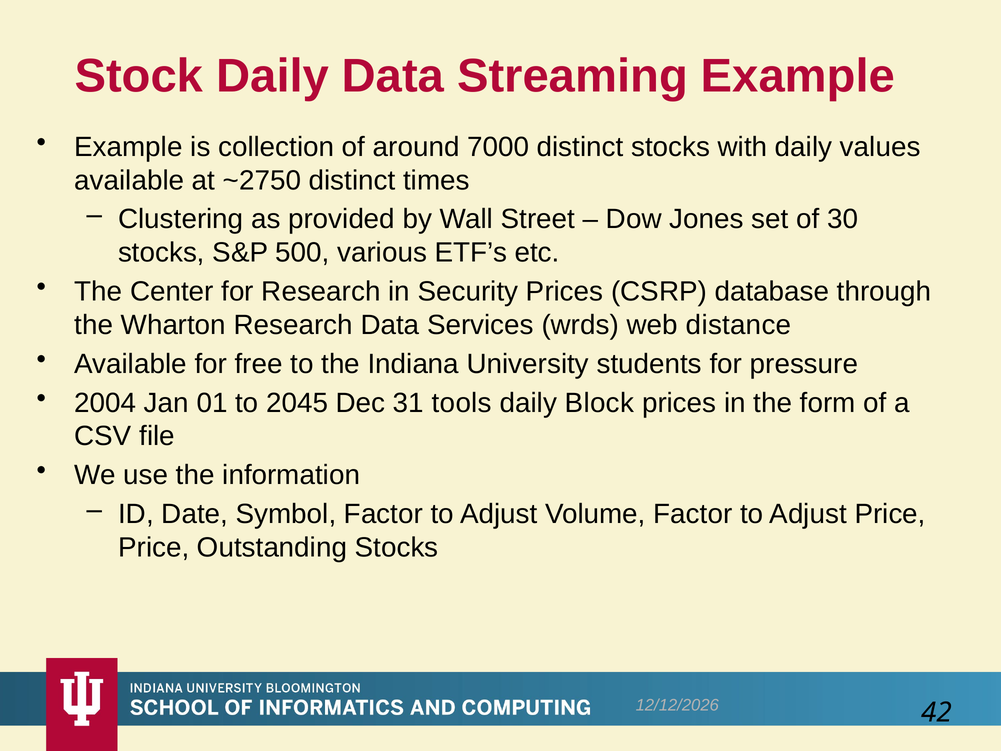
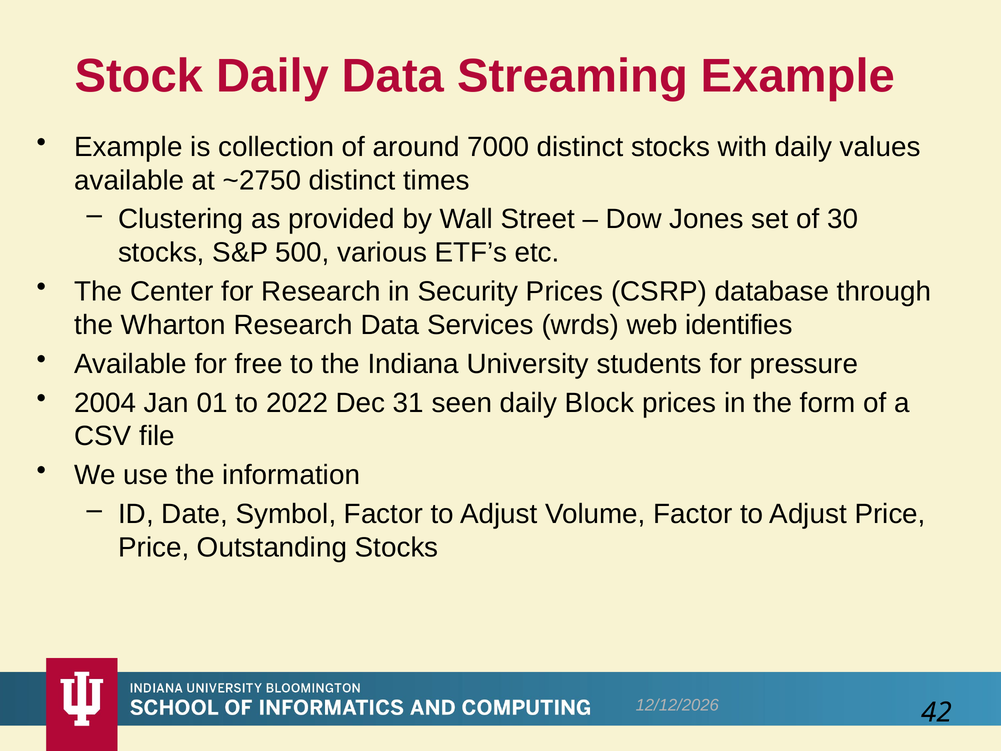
distance: distance -> identifies (739, 325)
2045: 2045 -> 2022 (297, 403)
tools: tools -> seen (462, 403)
